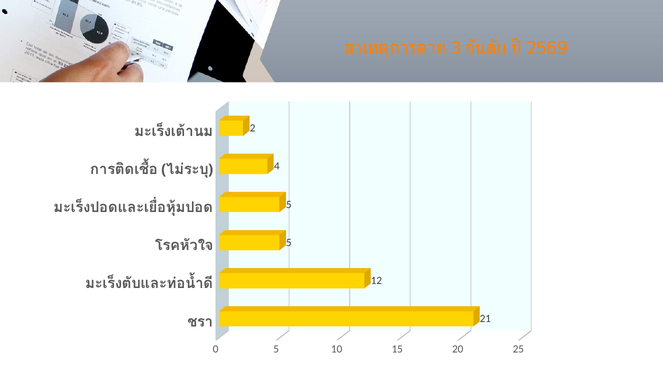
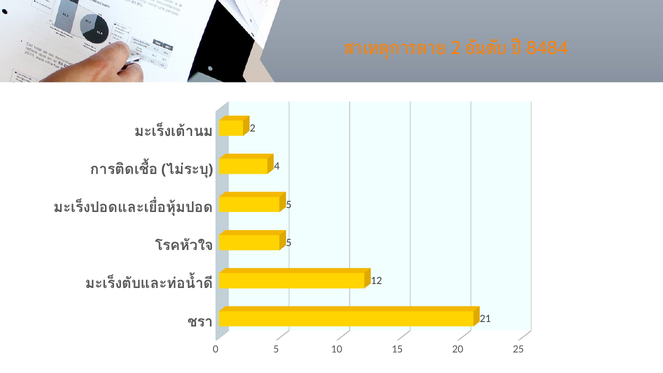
3: 3 -> 2 (456, 48)
2569: 2569 -> 8484 (547, 48)
